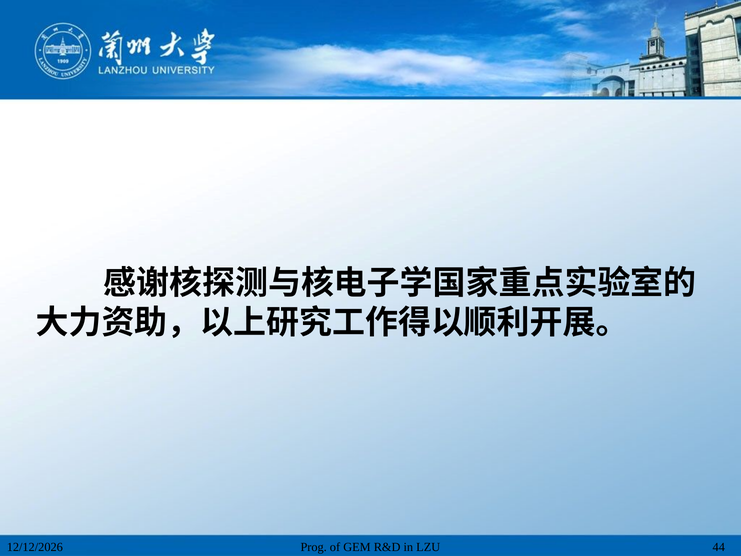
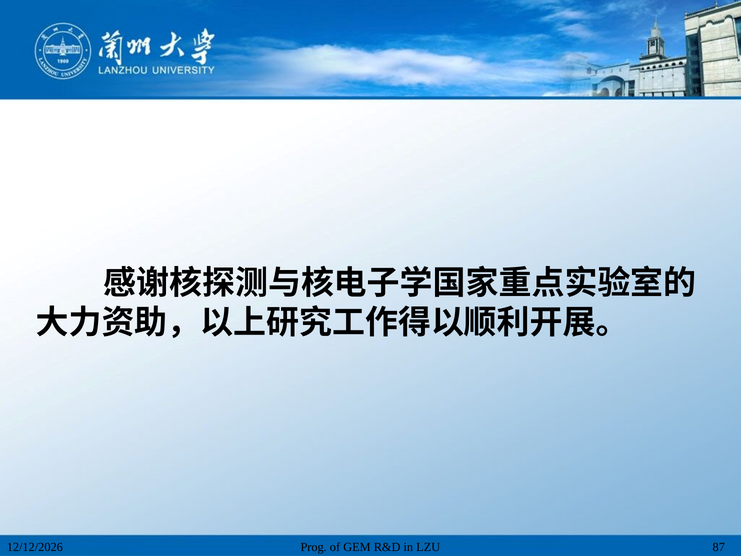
44: 44 -> 87 (719, 547)
